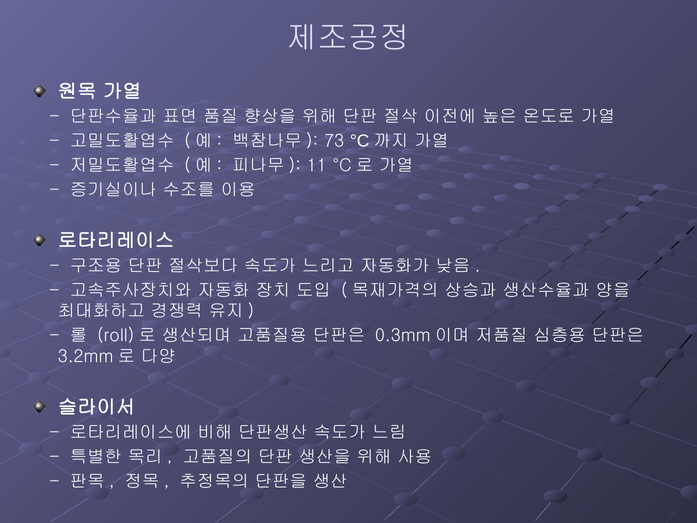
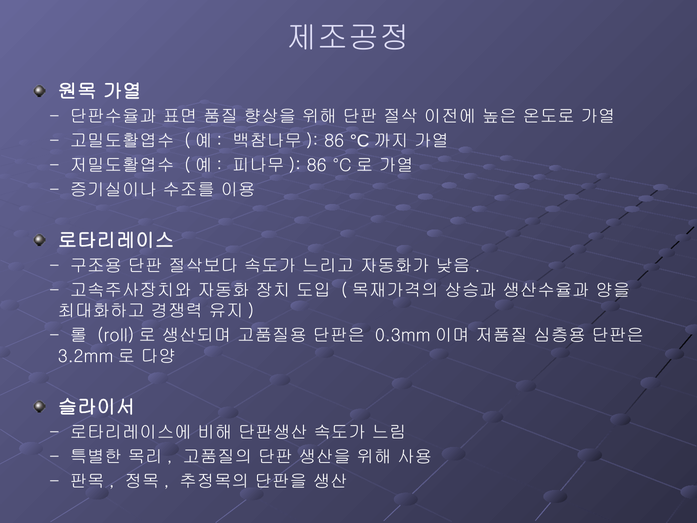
73: 73 -> 86 (334, 141)
11: 11 -> 86 (317, 165)
